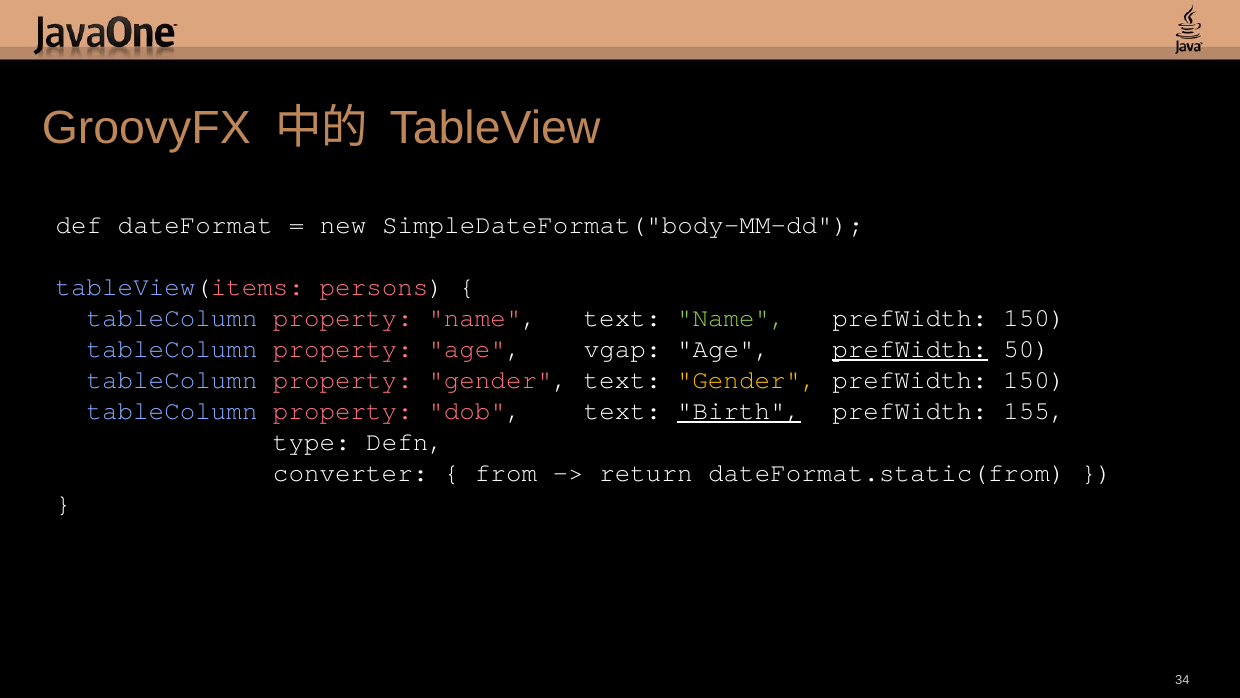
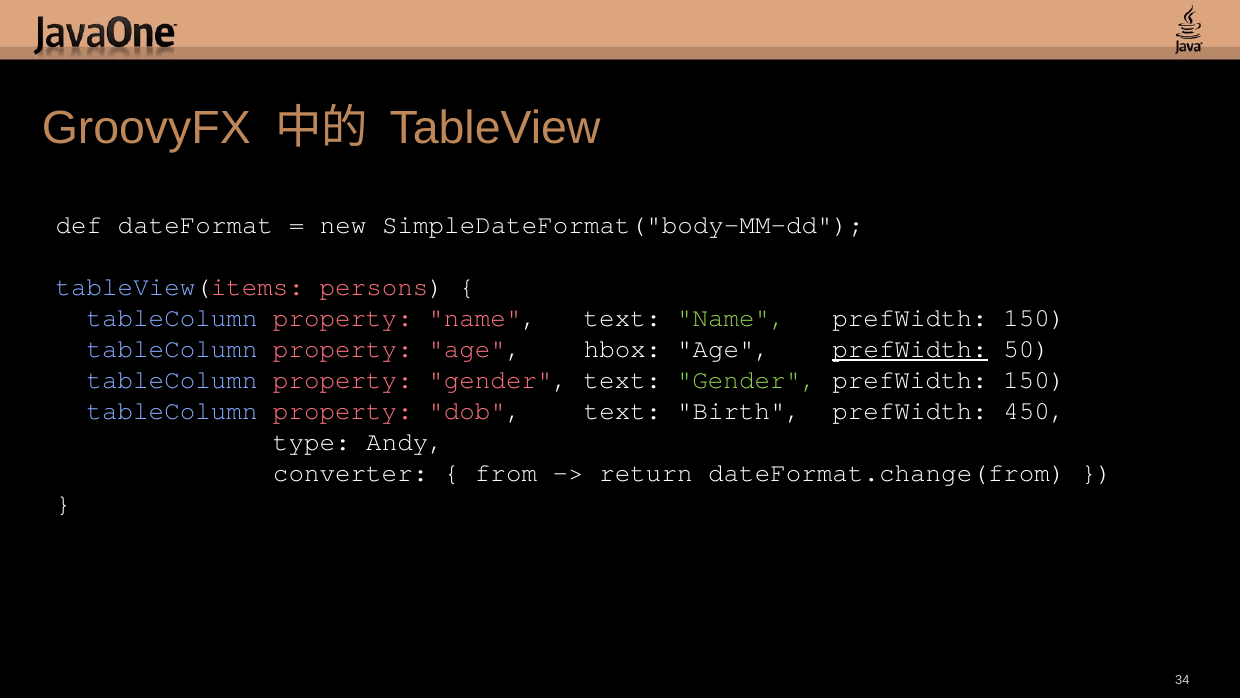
vgap: vgap -> hbox (623, 349)
Gender colour: yellow -> light green (747, 380)
Birth underline: present -> none (739, 411)
155: 155 -> 450 (1034, 411)
Defn: Defn -> Andy (405, 442)
dateFormat.static(from: dateFormat.static(from -> dateFormat.change(from (887, 473)
